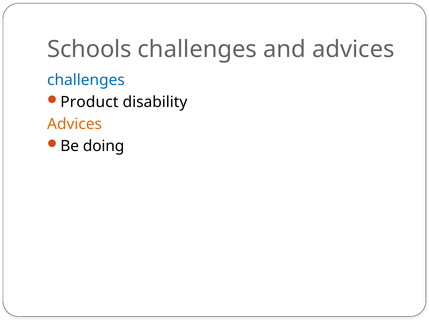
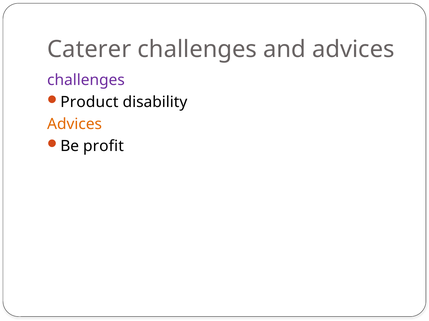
Schools: Schools -> Caterer (89, 50)
challenges colour: blue -> purple (86, 80)
doing: doing -> profit (103, 147)
